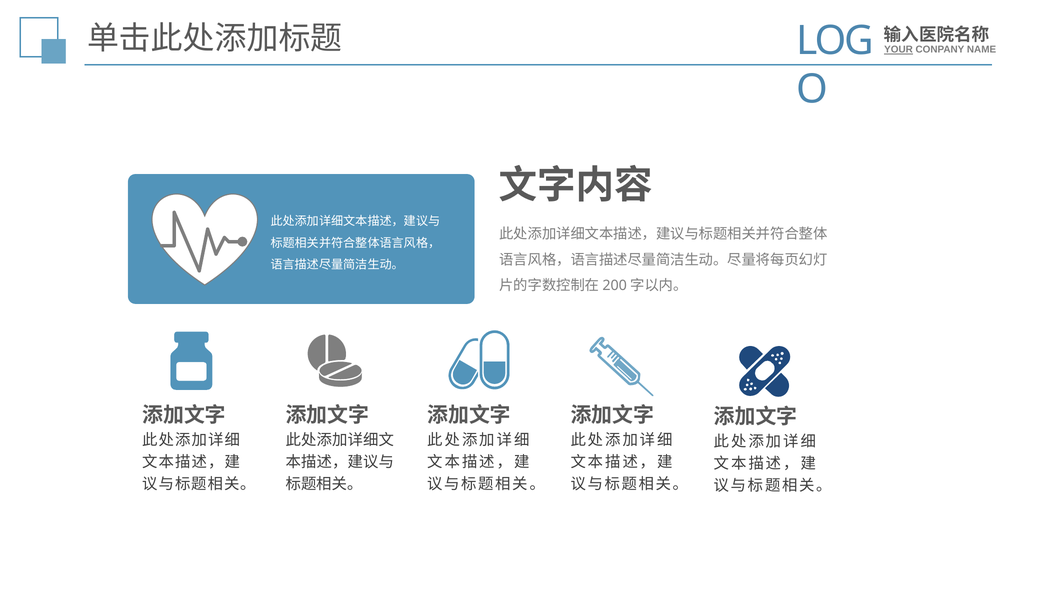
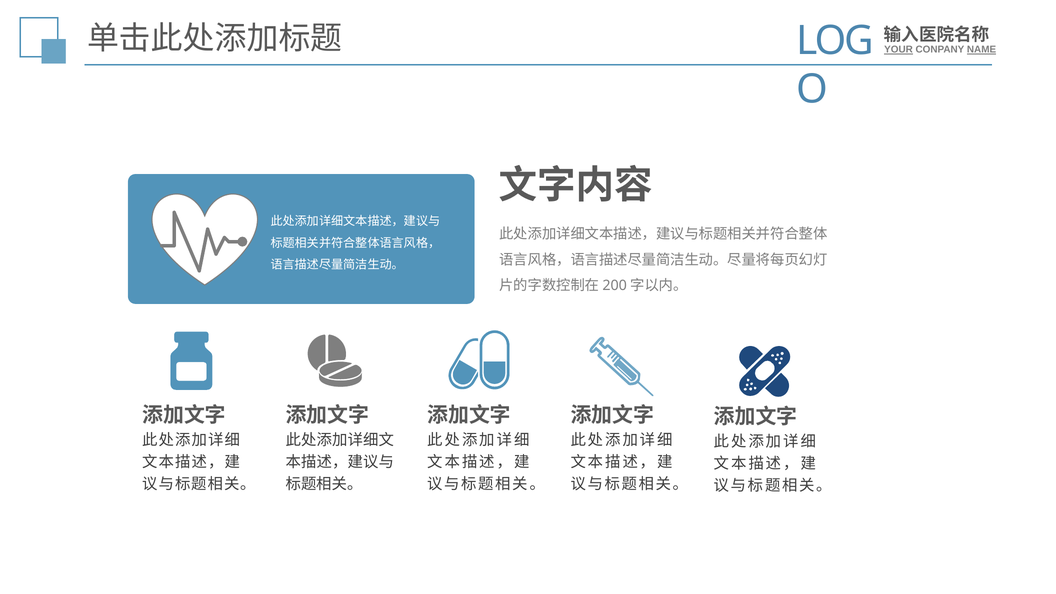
NAME underline: none -> present (982, 50)
